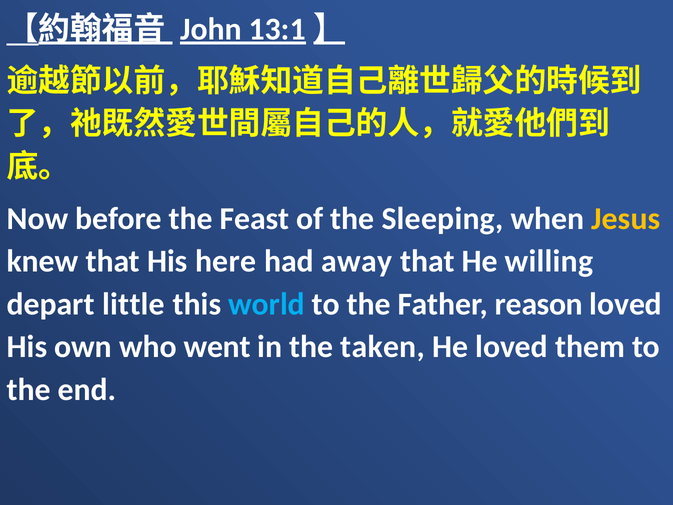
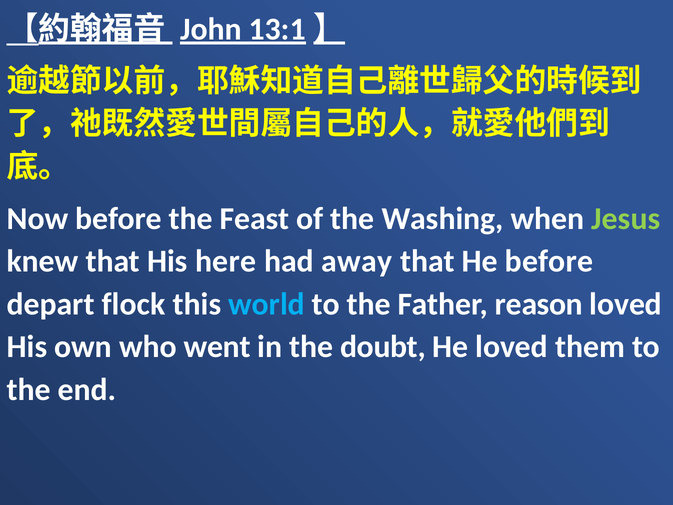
Sleeping: Sleeping -> Washing (443, 219)
Jesus colour: yellow -> light green (626, 219)
He willing: willing -> before (549, 261)
little: little -> flock (134, 304)
taken: taken -> doubt (383, 347)
